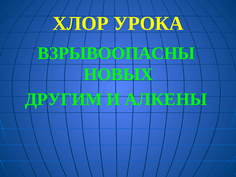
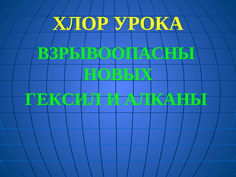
ДРУГИМ: ДРУГИМ -> ГЕКСИЛ (63, 99)
АЛКЕНЫ: АЛКЕНЫ -> АЛКАНЫ (166, 99)
